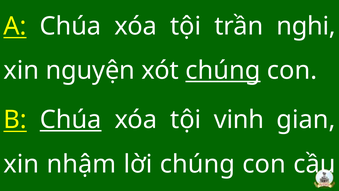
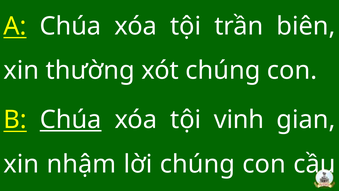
nghi: nghi -> biên (306, 26)
nguyện: nguyện -> thường (90, 70)
chúng underline: present -> none (223, 70)
